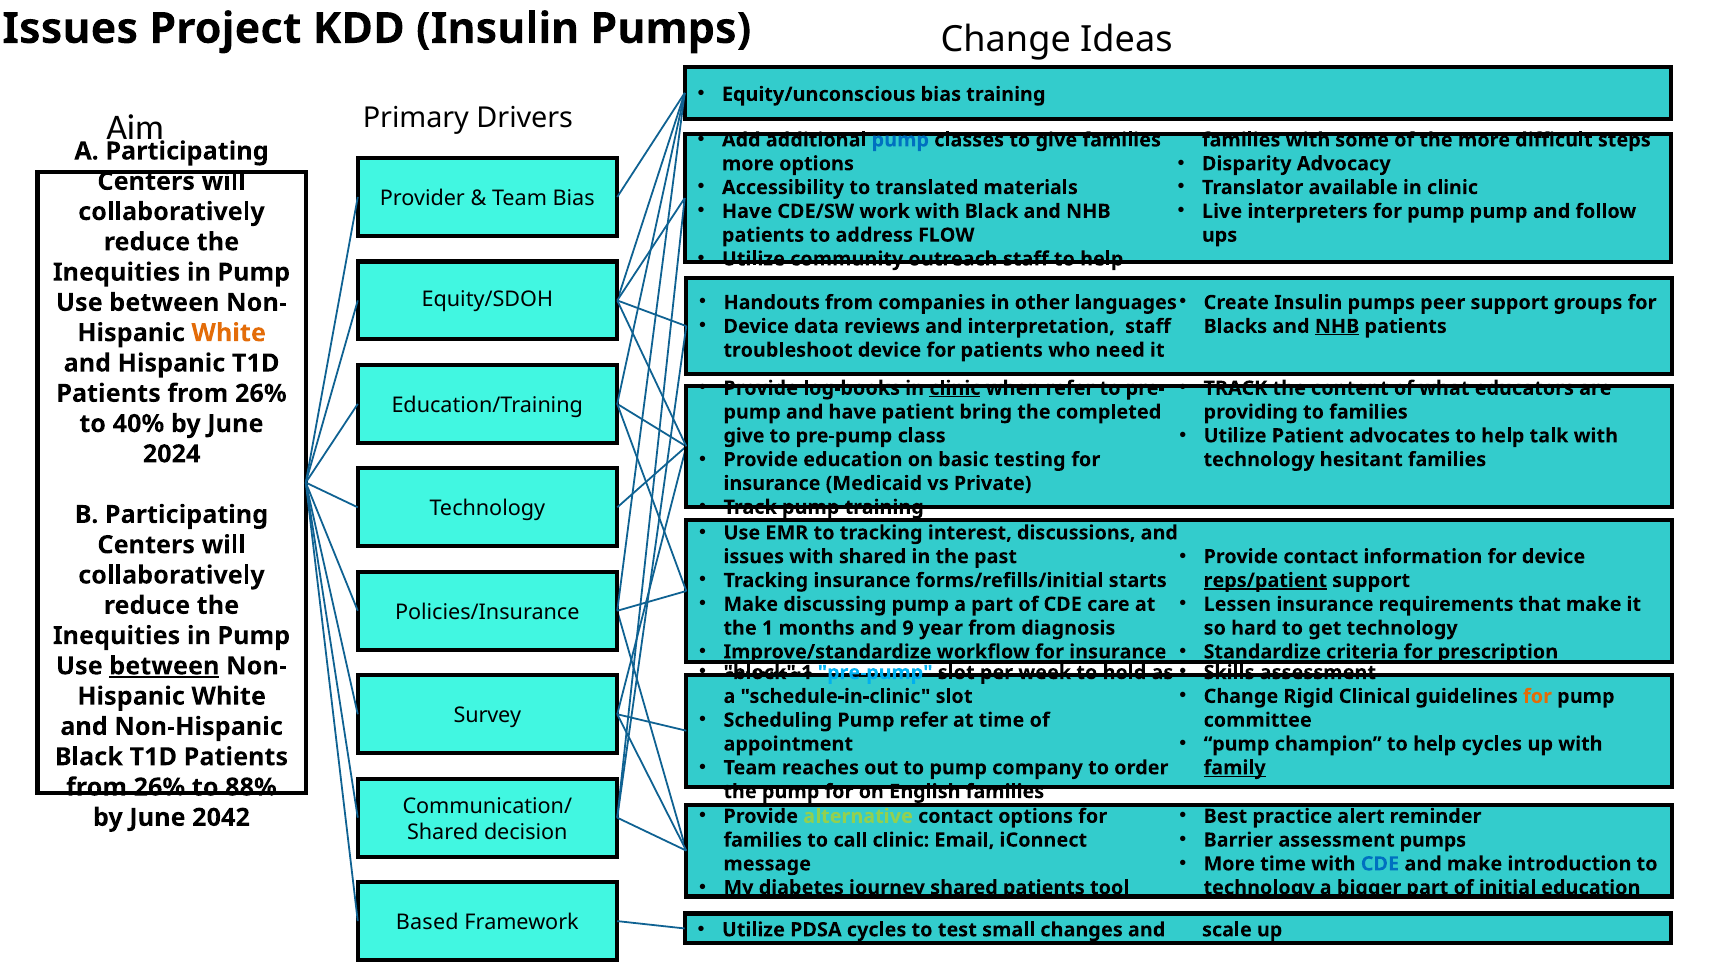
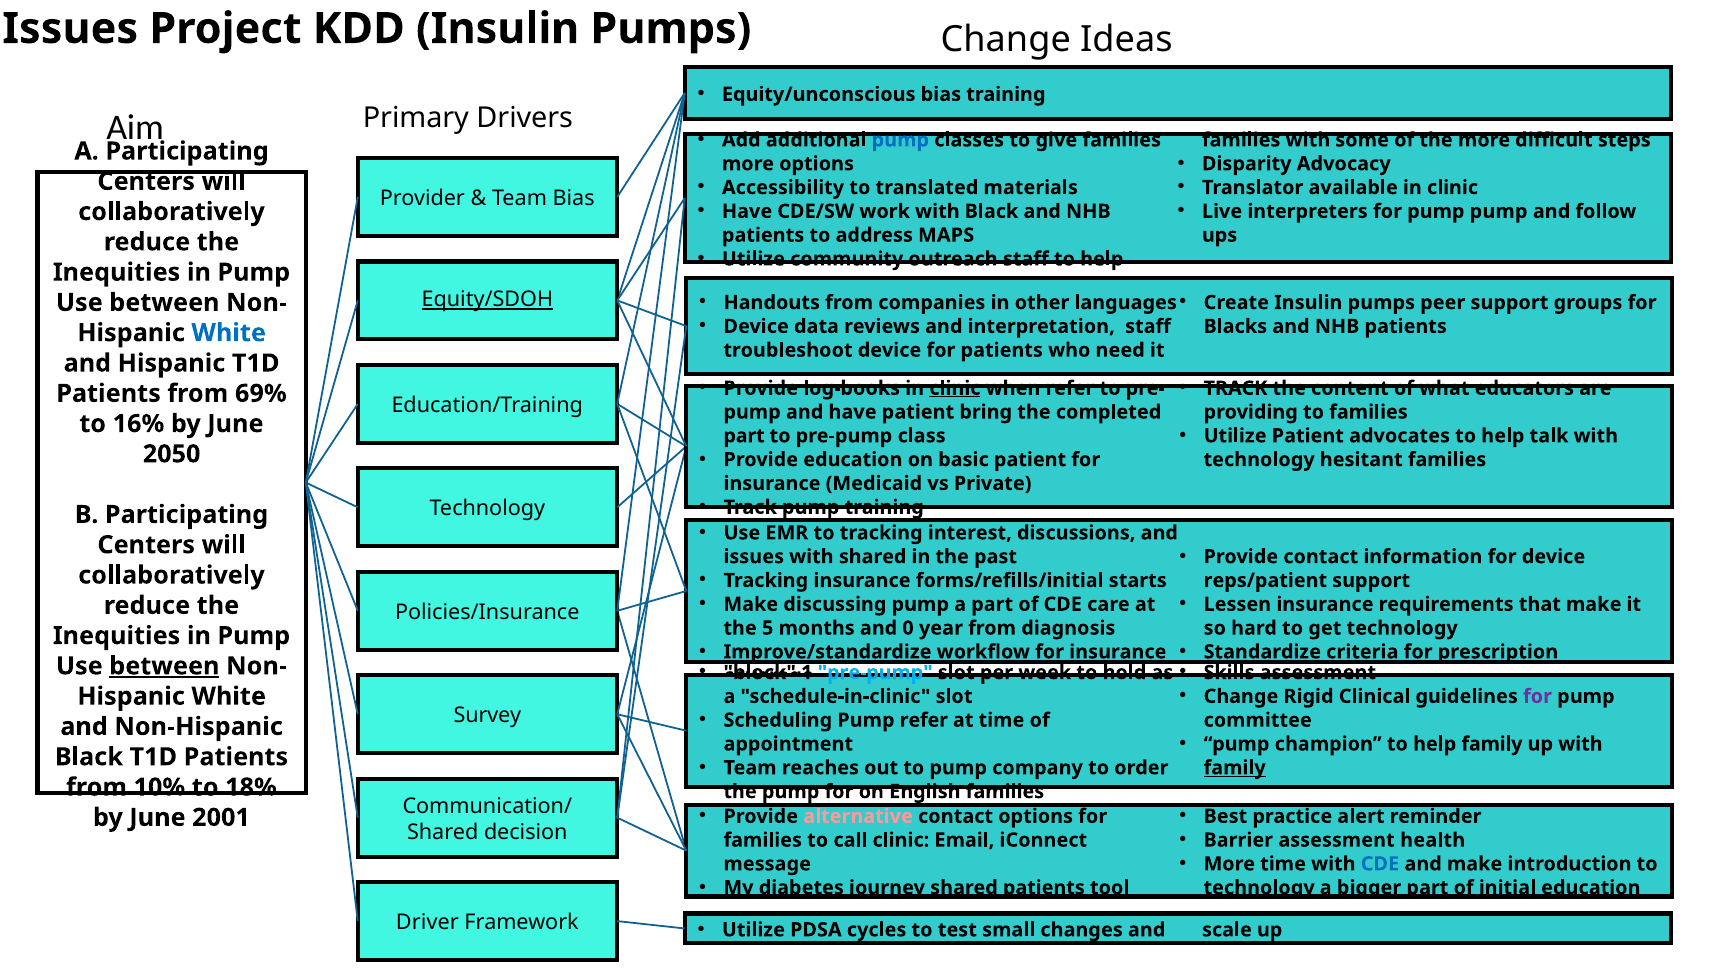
FLOW: FLOW -> MAPS (946, 235)
Equity/SDOH underline: none -> present (487, 300)
NHB underline: present -> none (1337, 326)
White colour: orange -> blue (229, 333)
26%: 26% -> 69% (261, 394)
40%: 40% -> 16% (138, 424)
give: give -> part (744, 436)
basic testing: testing -> patient (1030, 460)
2024: 2024 -> 2050 (172, 454)
reps/patient underline: present -> none (1265, 581)
the 1: 1 -> 5 (768, 628)
9: 9 -> 0 (908, 628)
for colour: orange -> purple (1537, 696)
help cycles: cycles -> family (1492, 744)
26%: 26% -> 10% (159, 787)
88%: 88% -> 18% (251, 787)
alternative colour: light green -> pink (858, 816)
2042: 2042 -> 2001 (221, 818)
assessment pumps: pumps -> health (1433, 840)
Based: Based -> Driver (427, 923)
